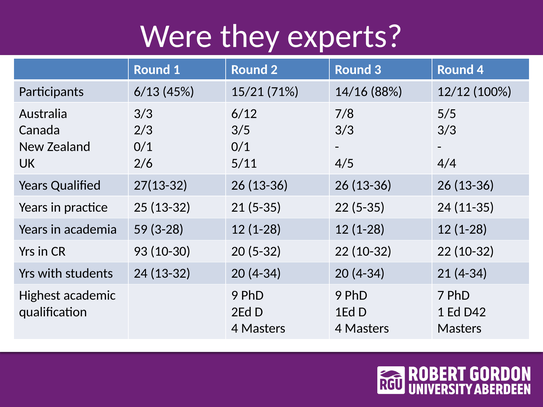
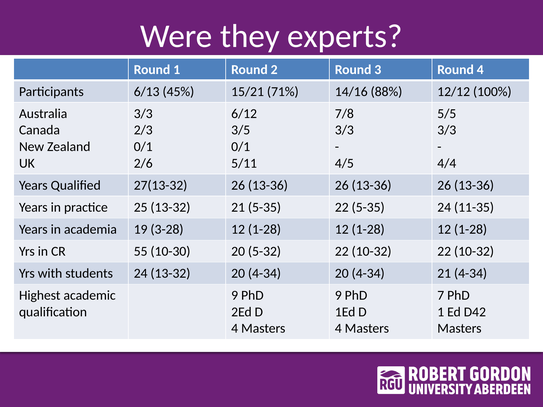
59: 59 -> 19 (141, 229)
93: 93 -> 55 (141, 251)
